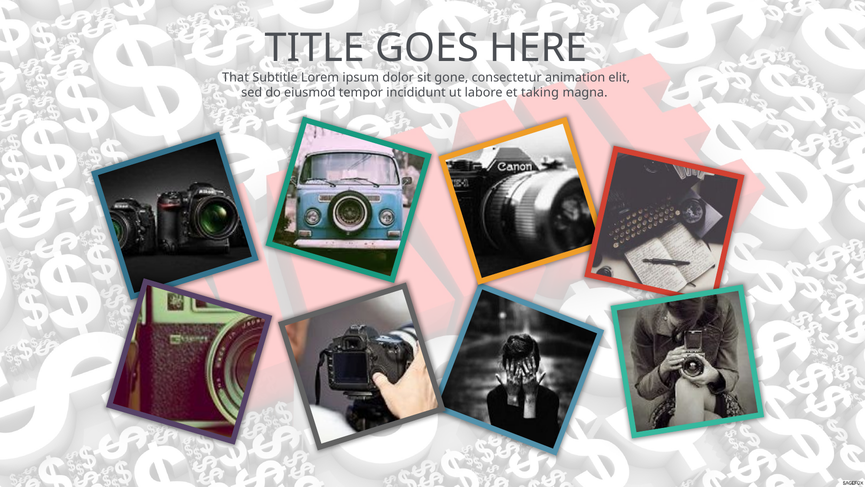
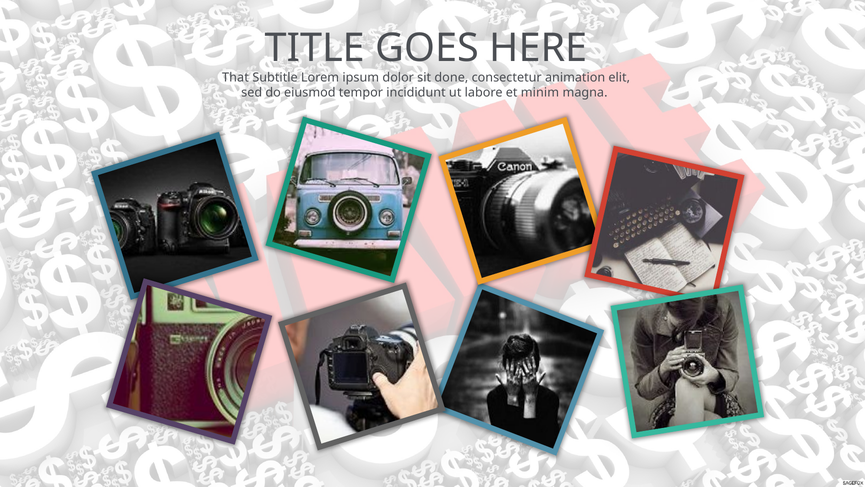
gone: gone -> done (451, 78)
taking: taking -> minim (540, 93)
